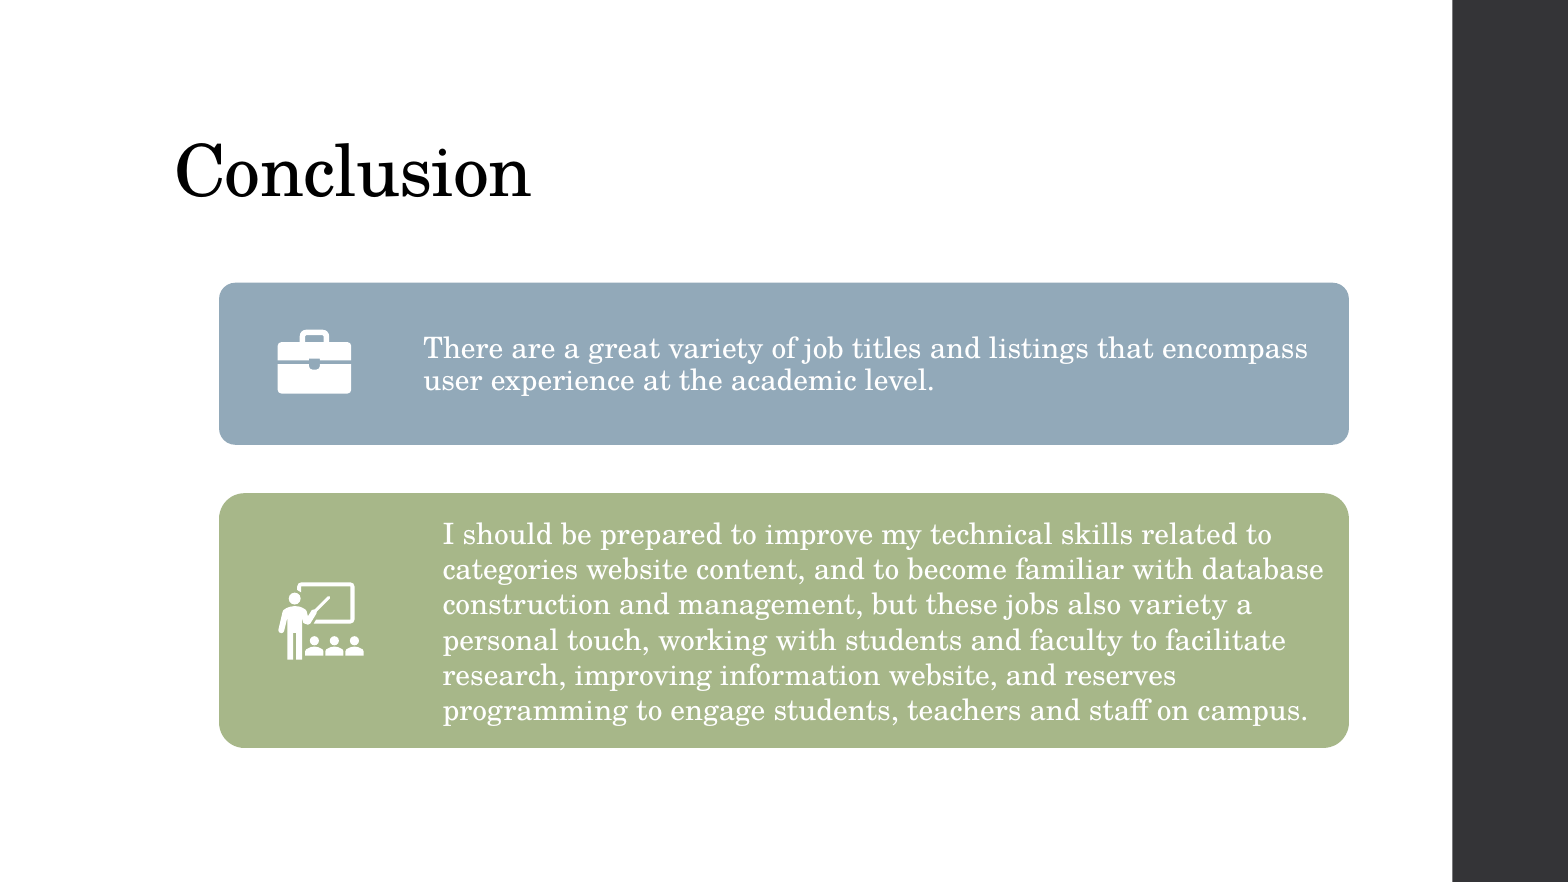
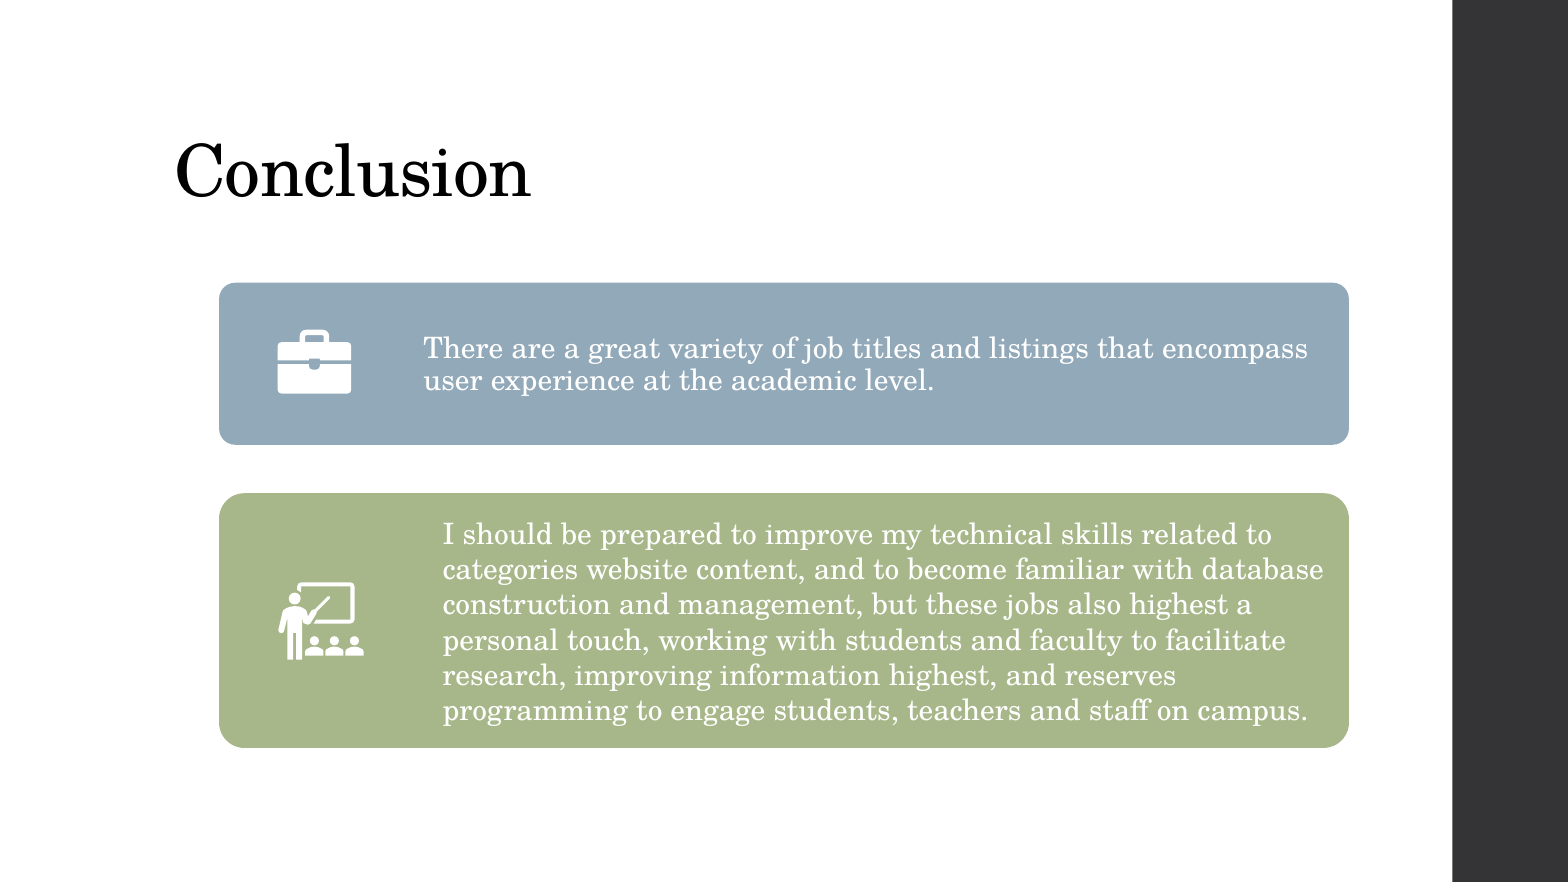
also variety: variety -> highest (1179, 605)
information website: website -> highest (943, 676)
